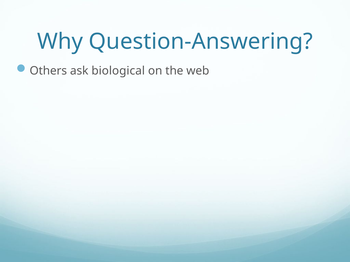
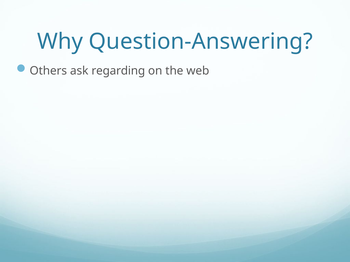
biological: biological -> regarding (118, 71)
